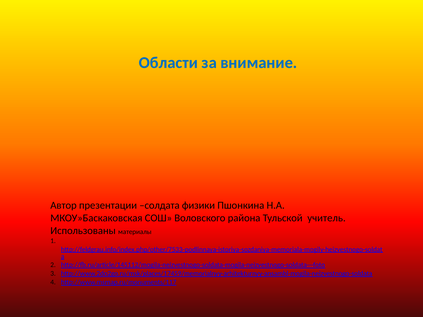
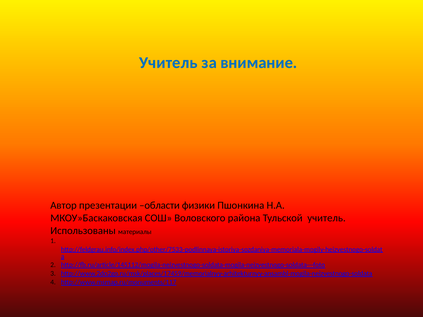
Области: Области -> Учитель (168, 63)
солдата: солдата -> области (160, 205)
